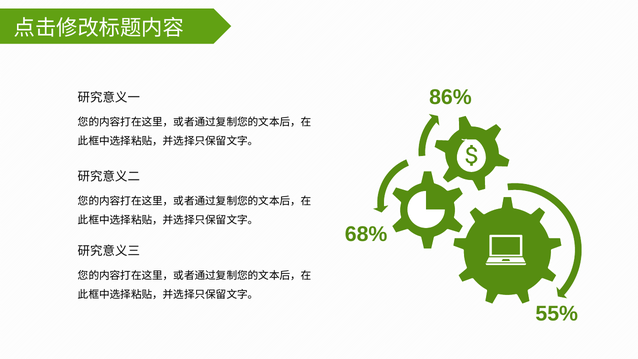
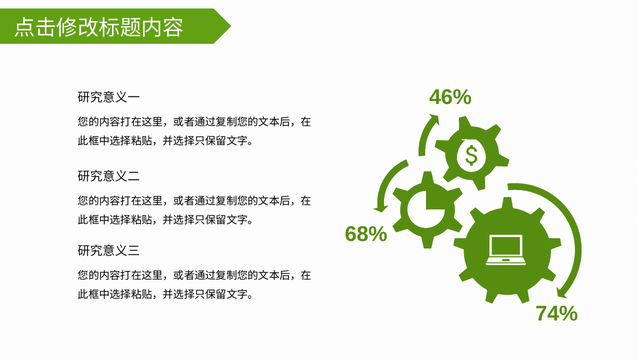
86%: 86% -> 46% (450, 97)
55%: 55% -> 74% (557, 314)
